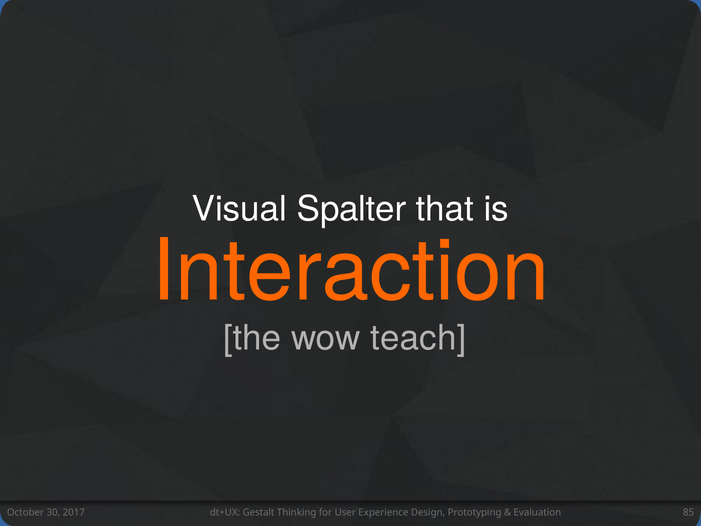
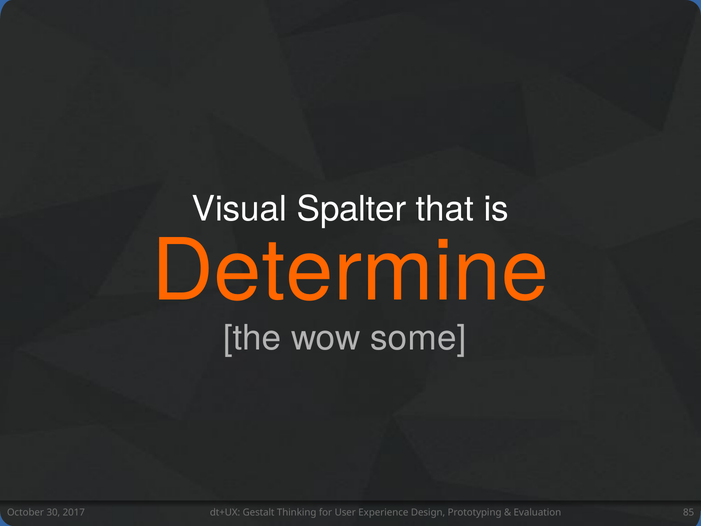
Interaction: Interaction -> Determine (350, 271)
teach: teach -> some (418, 338)
